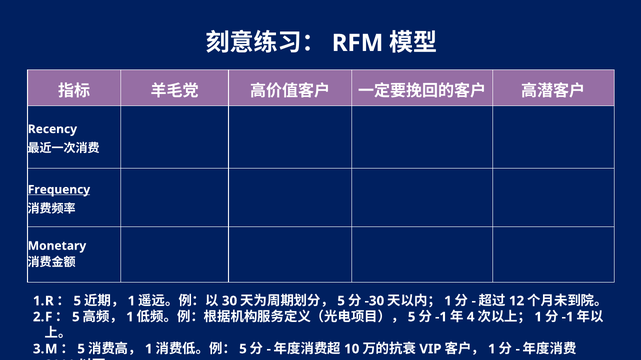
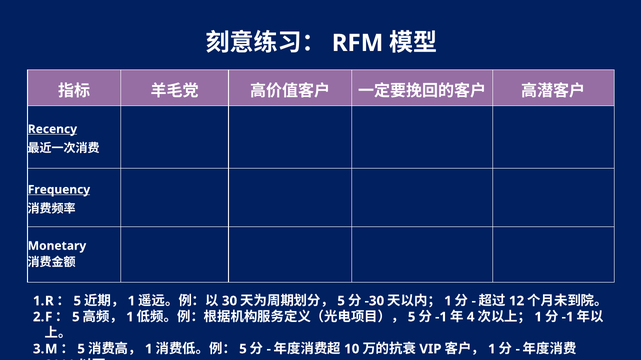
Recency underline: none -> present (52, 129)
